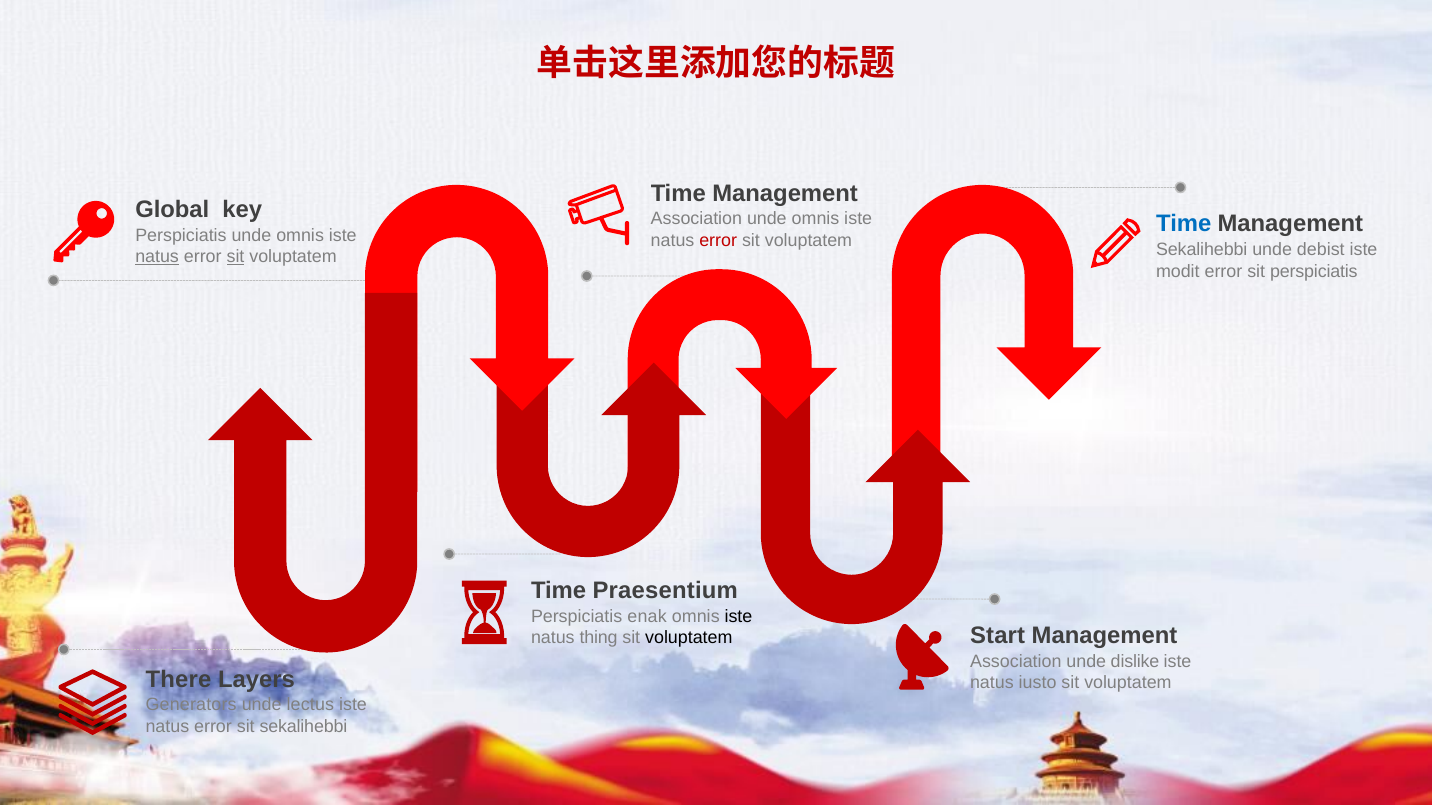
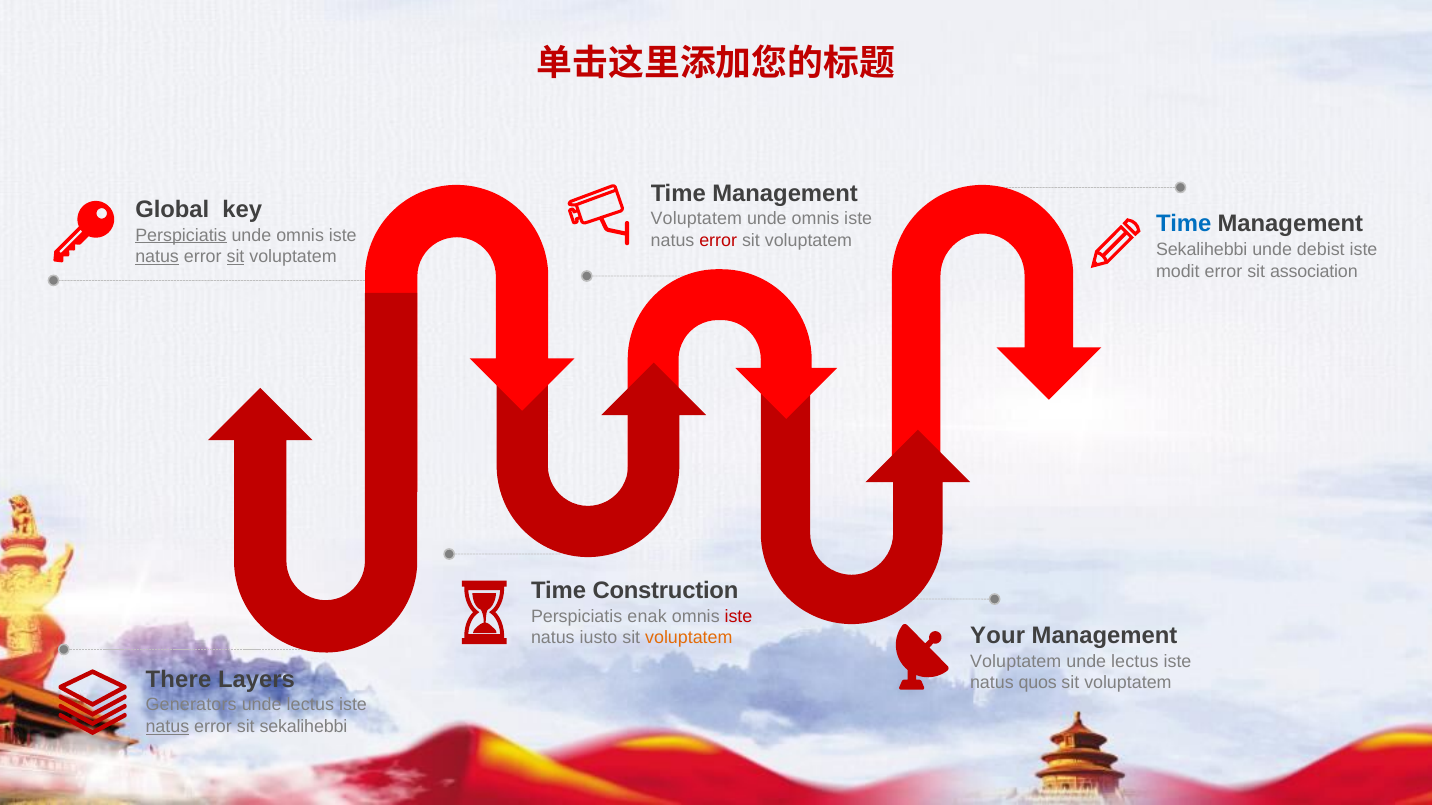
Association: Association -> Voluptatem (696, 219)
Perspiciatis underline: none -> present (181, 235)
sit perspiciatis: perspiciatis -> association (1314, 271)
Praesentium: Praesentium -> Construction (665, 591)
iste colour: black -> red (738, 617)
Start: Start -> Your (998, 636)
thing: thing -> iusto (598, 638)
voluptatem colour: black -> orange (689, 638)
Association: Association -> Voluptatem (1016, 662)
dislike: dislike -> lectus (1135, 662)
iusto: iusto -> quos (1038, 683)
natus underline: none -> present (167, 727)
